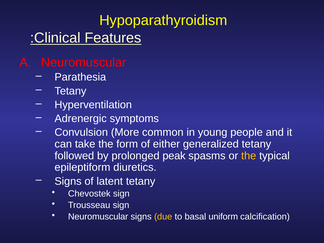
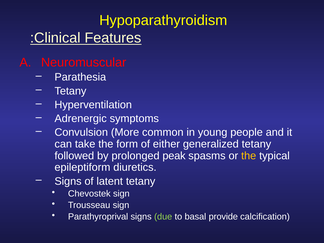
Neuromuscular: Neuromuscular -> Parathyroprival (98, 217)
due colour: yellow -> light green (163, 217)
uniform: uniform -> provide (223, 217)
